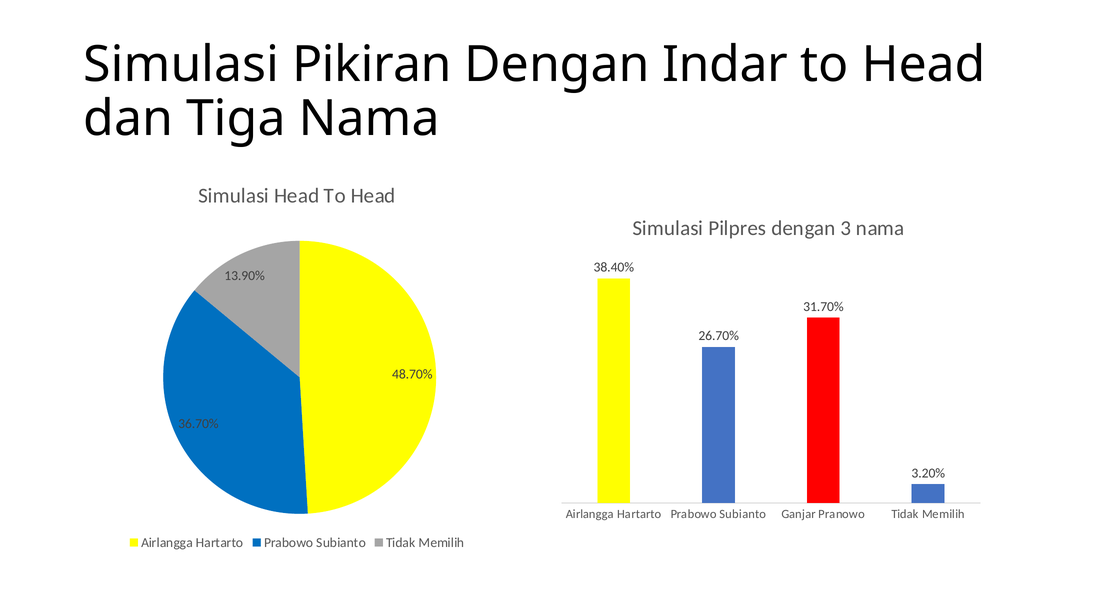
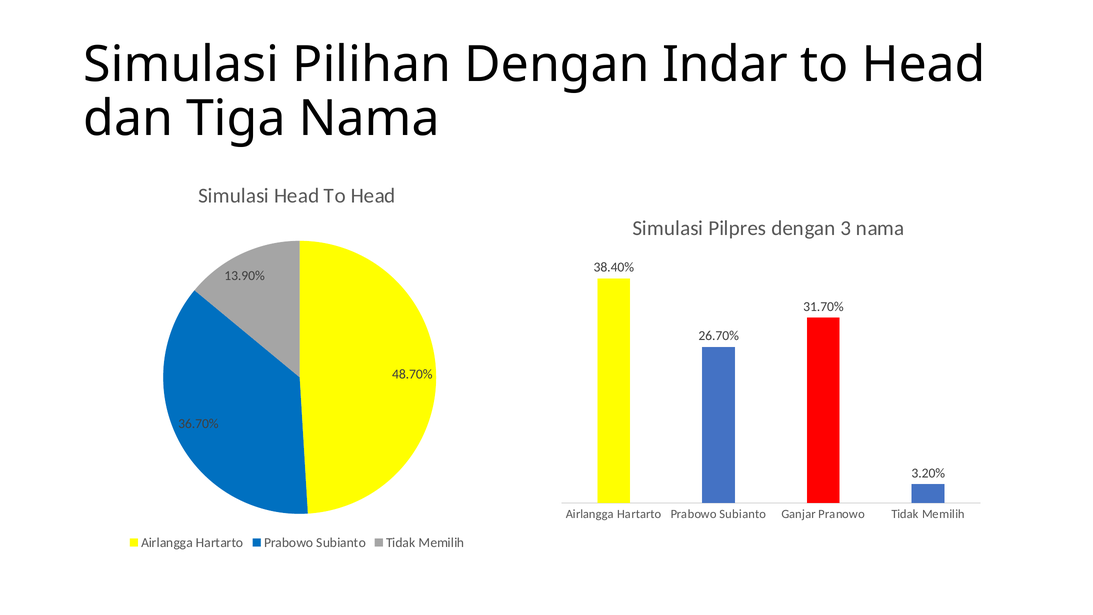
Pikiran: Pikiran -> Pilihan (372, 65)
